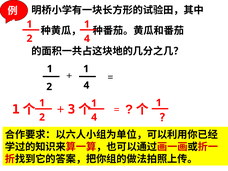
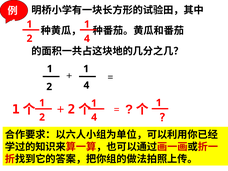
3: 3 -> 2 (72, 109)
